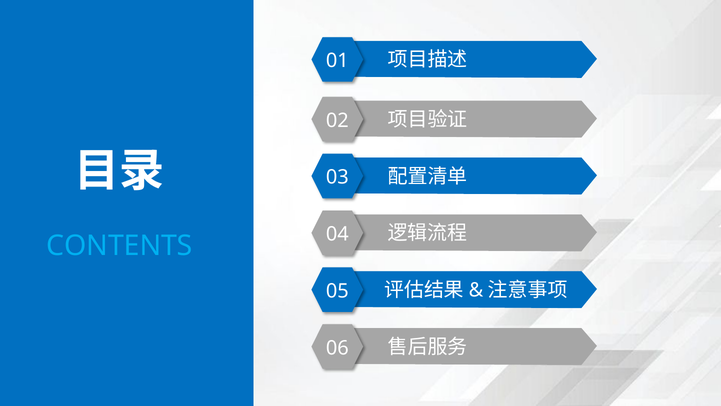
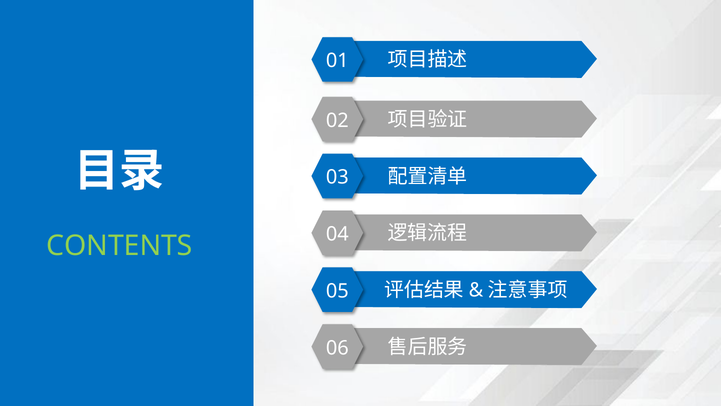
CONTENTS colour: light blue -> light green (119, 245)
